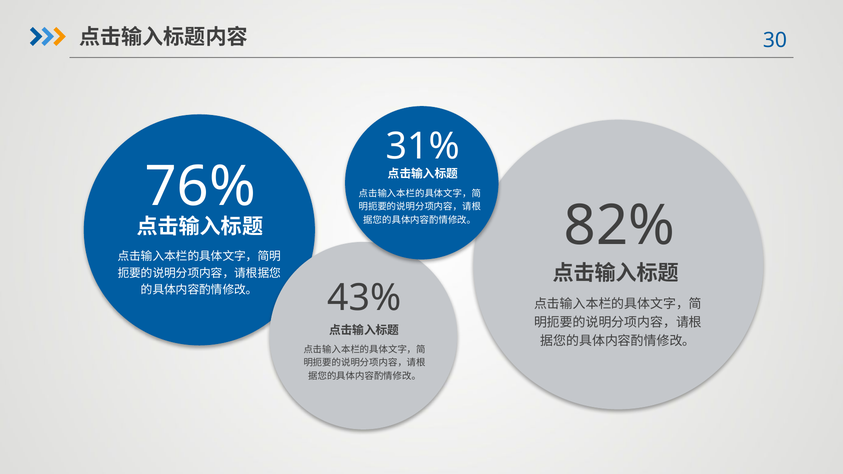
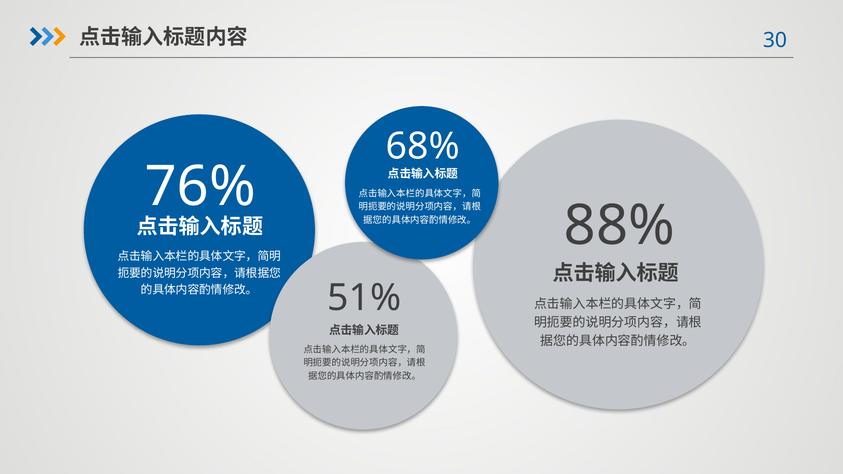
31%: 31% -> 68% (423, 146)
82%: 82% -> 88% (619, 226)
43%: 43% -> 51% (364, 298)
